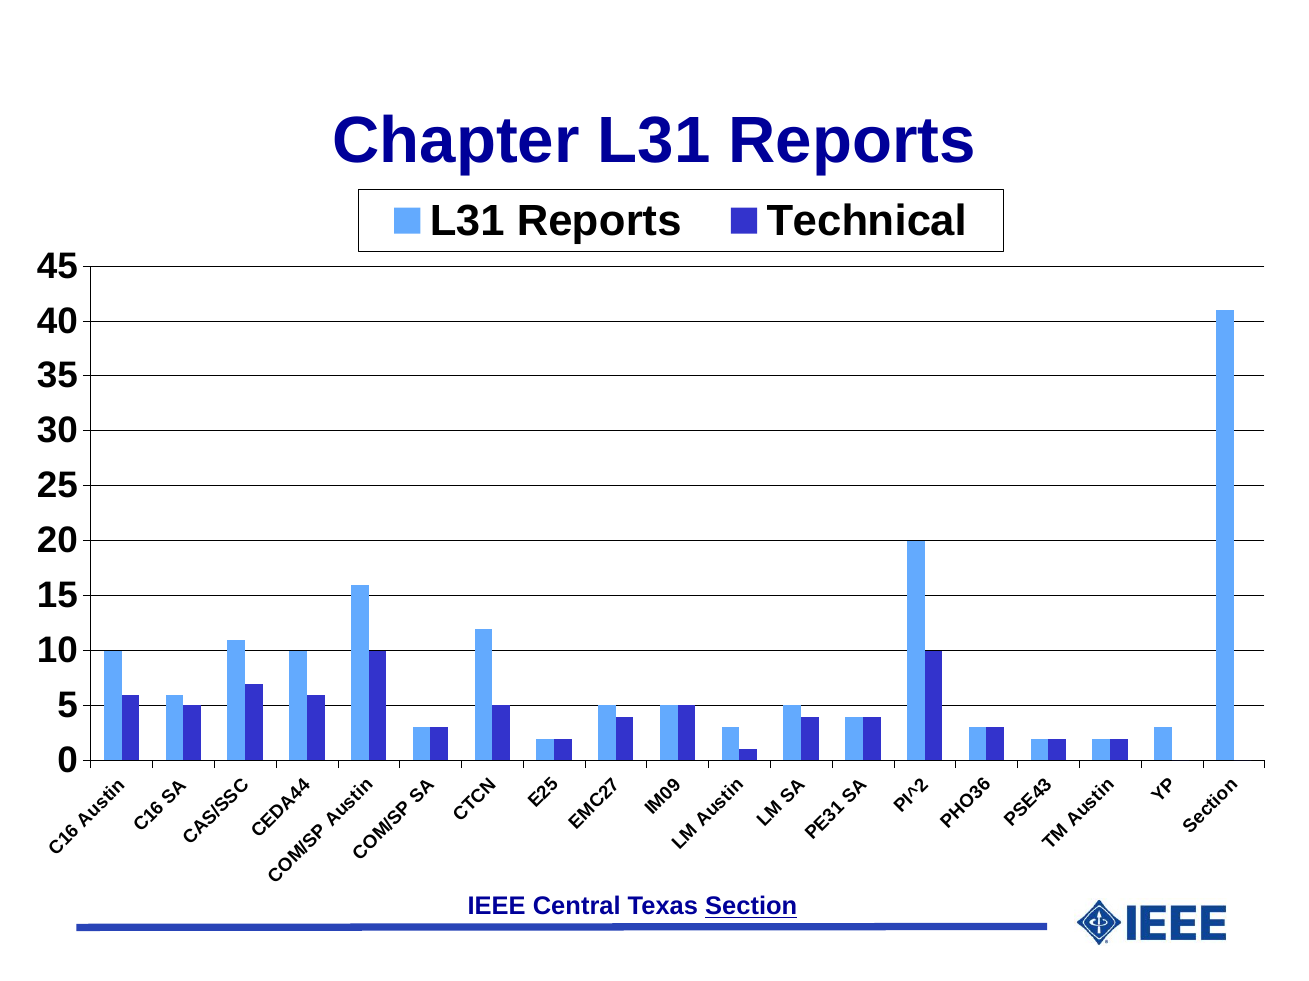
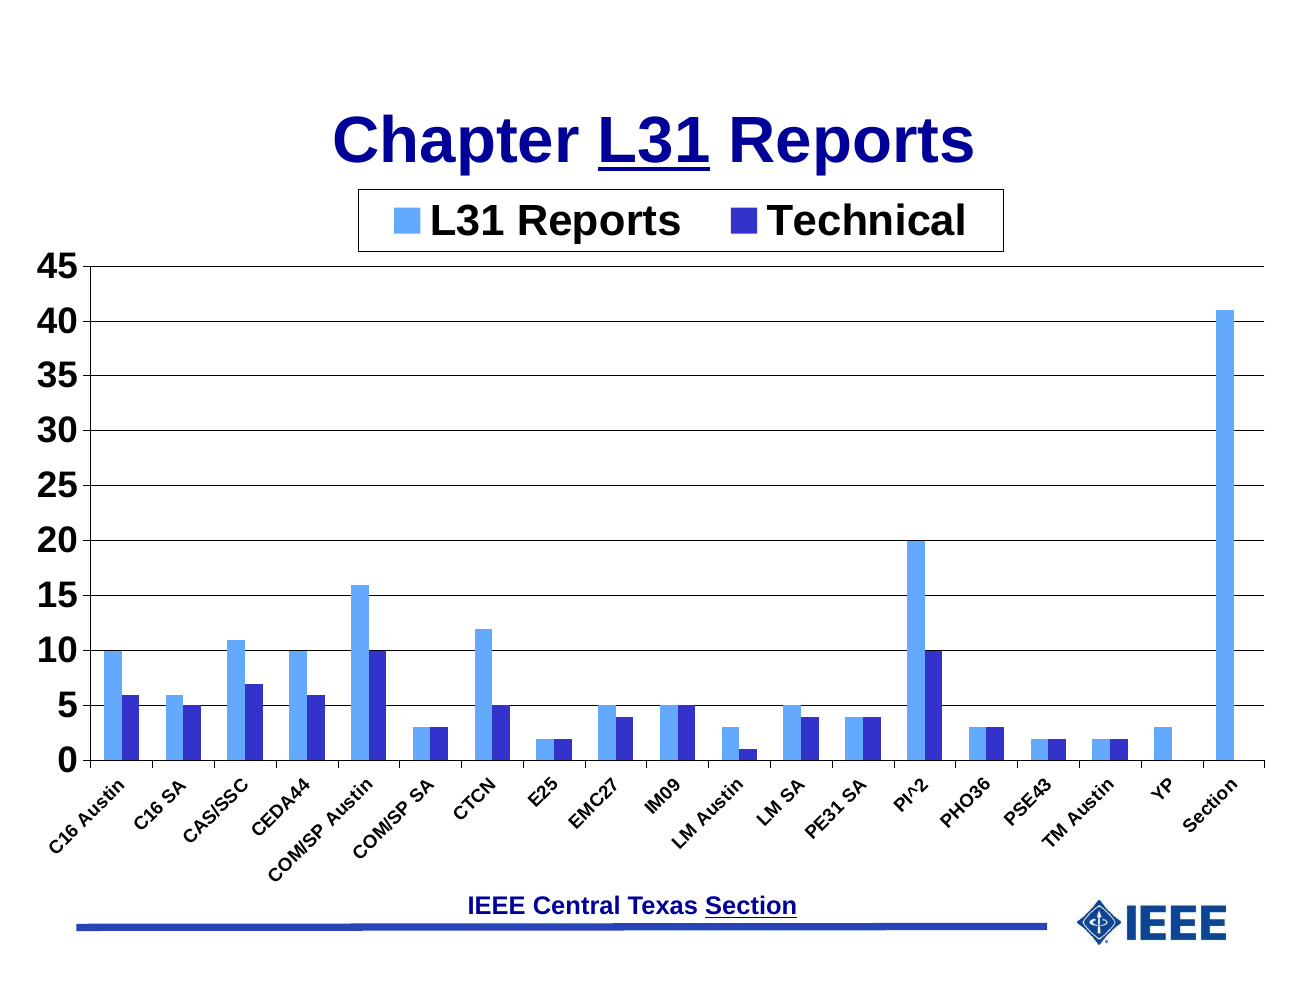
L31 underline: none -> present (654, 141)
